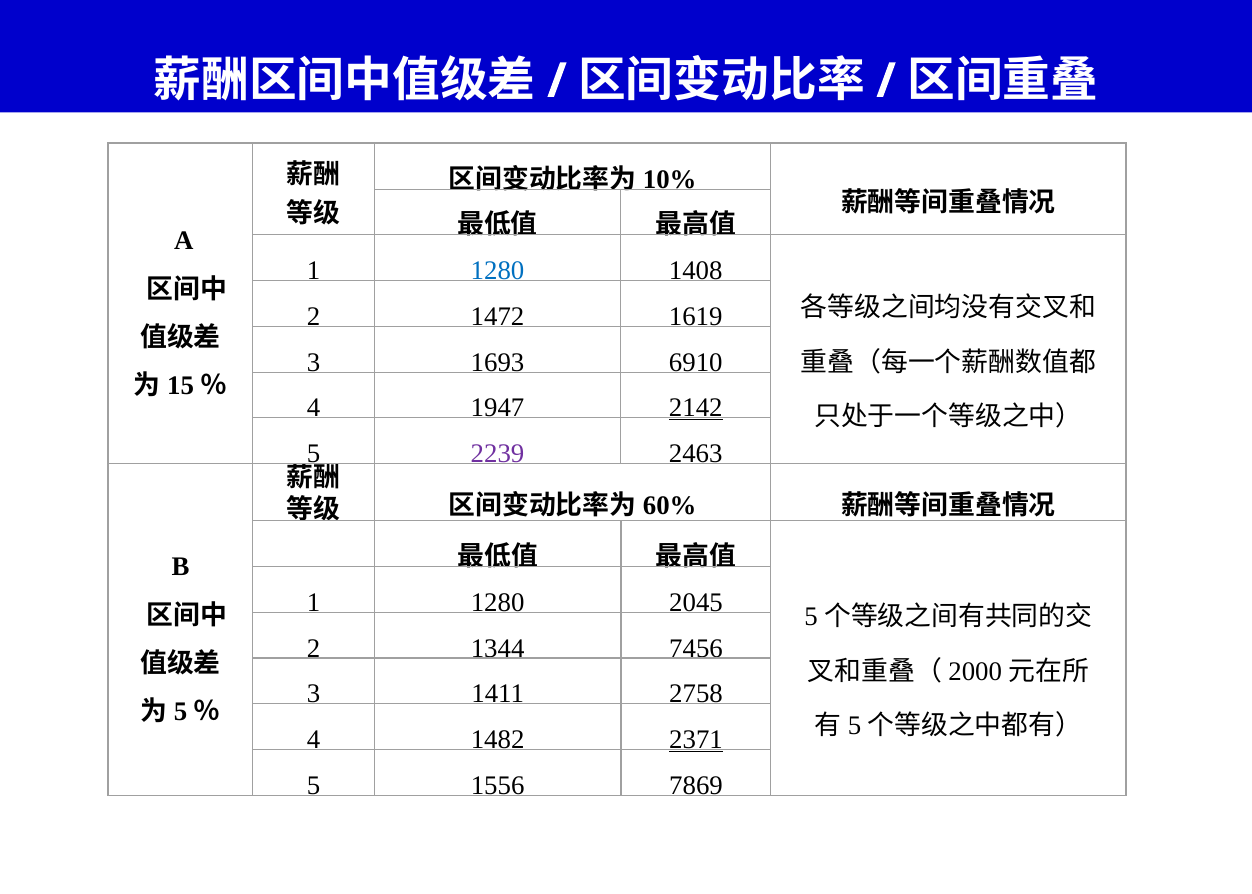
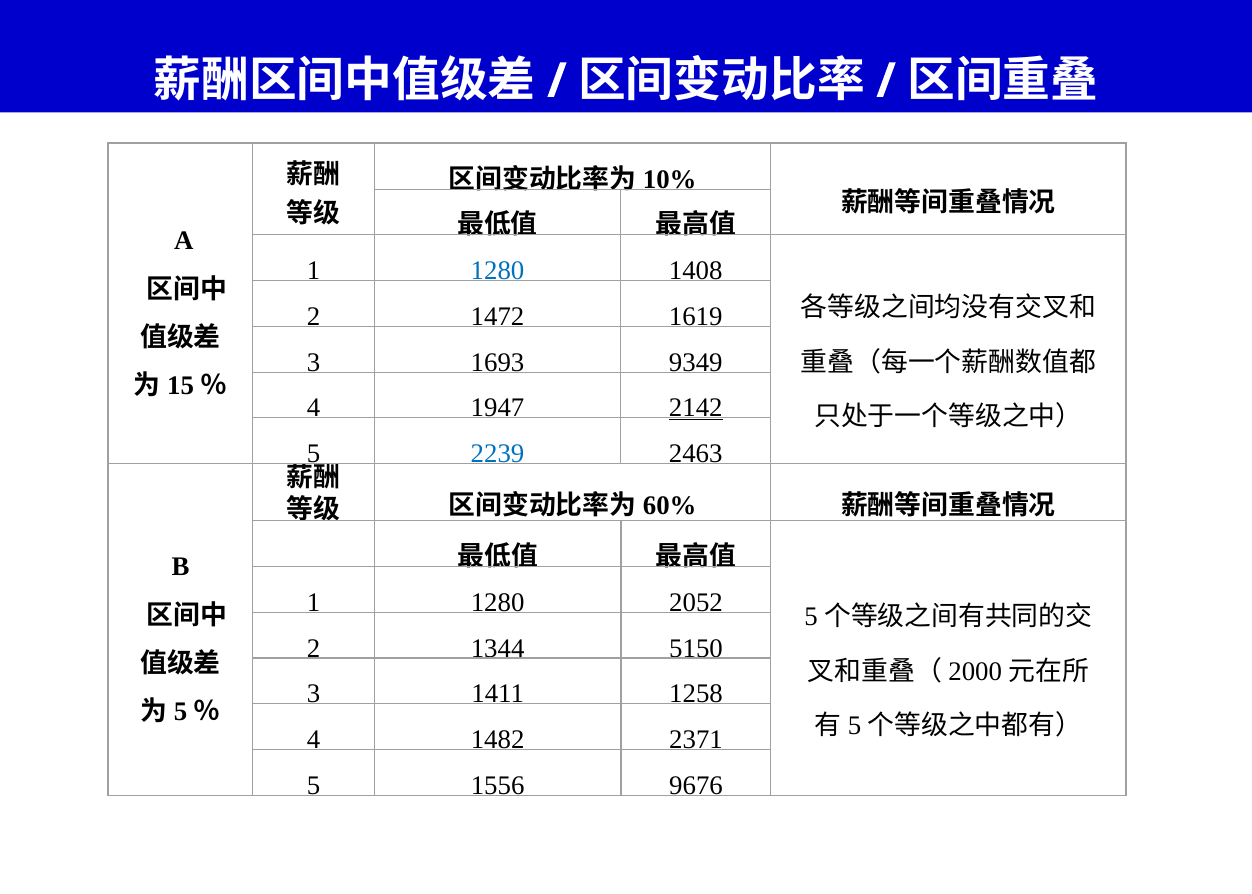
6910: 6910 -> 9349 (696, 363)
2239 colour: purple -> blue (498, 454)
2045: 2045 -> 2052 (696, 603)
7456: 7456 -> 5150 (696, 649)
2758: 2758 -> 1258 (696, 694)
2371 underline: present -> none (696, 740)
7869: 7869 -> 9676 (696, 786)
